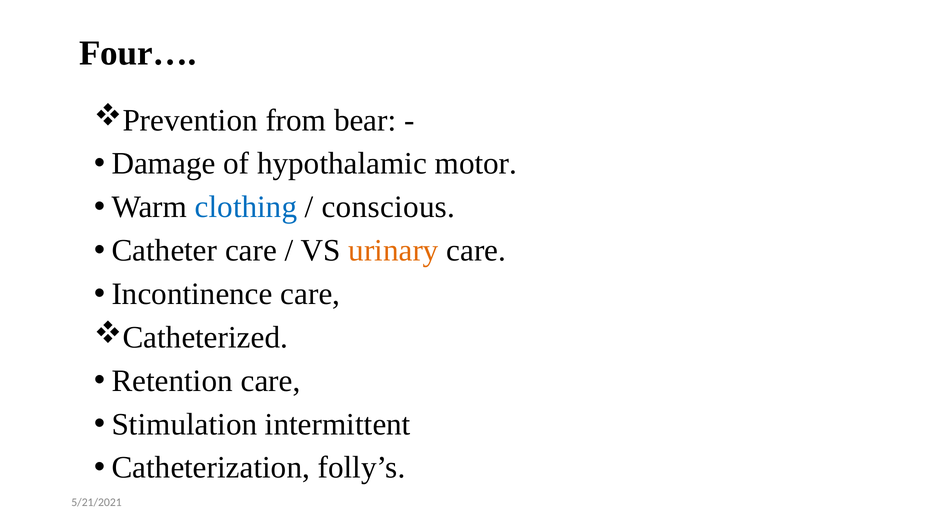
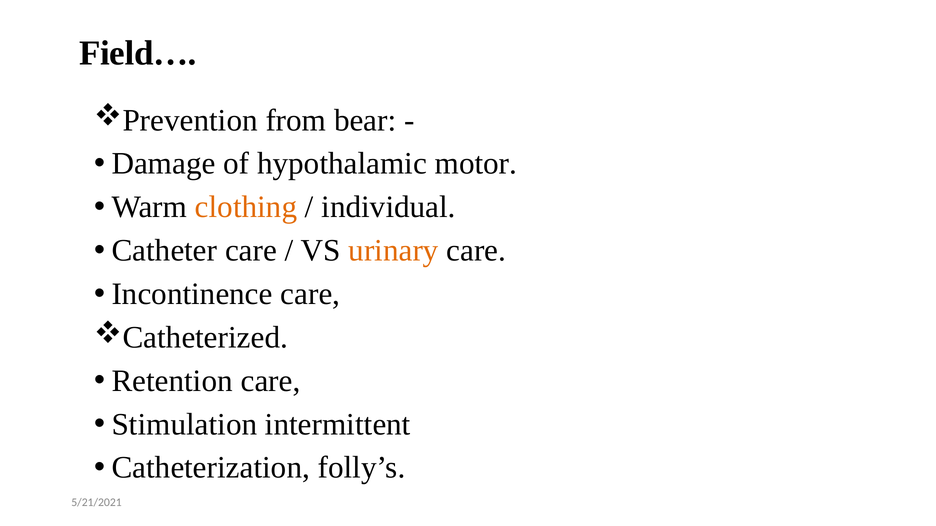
Four…: Four… -> Field… (138, 53)
clothing colour: blue -> orange (246, 207)
conscious: conscious -> individual (389, 207)
